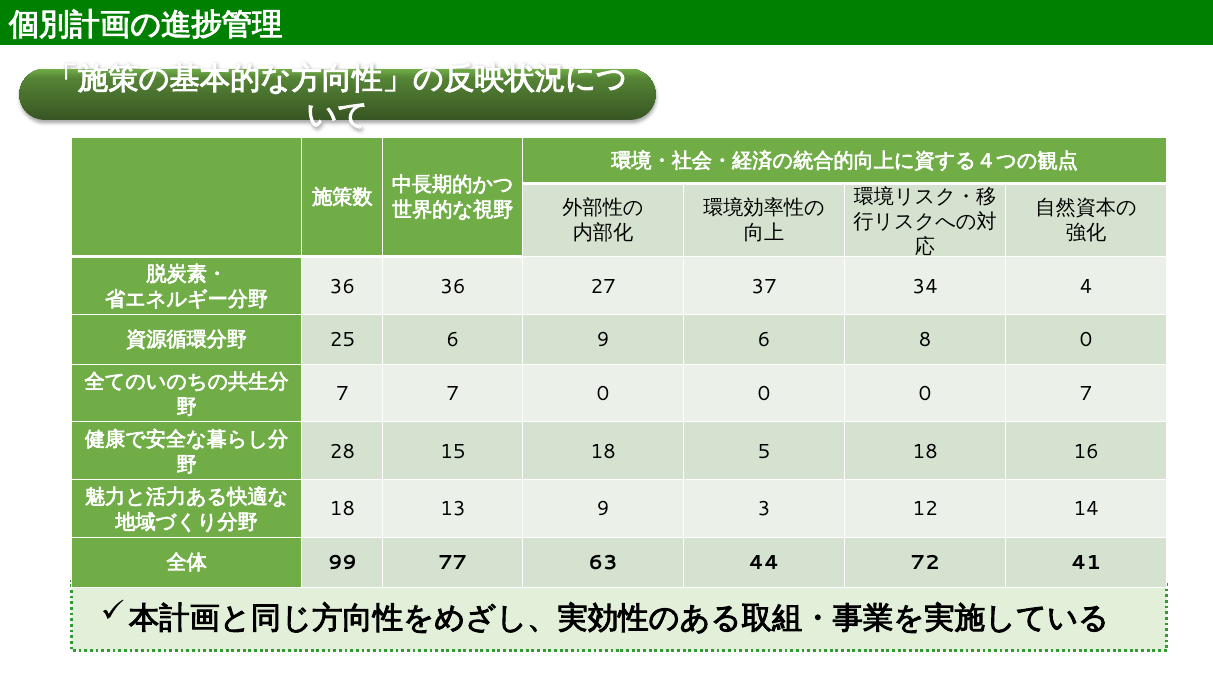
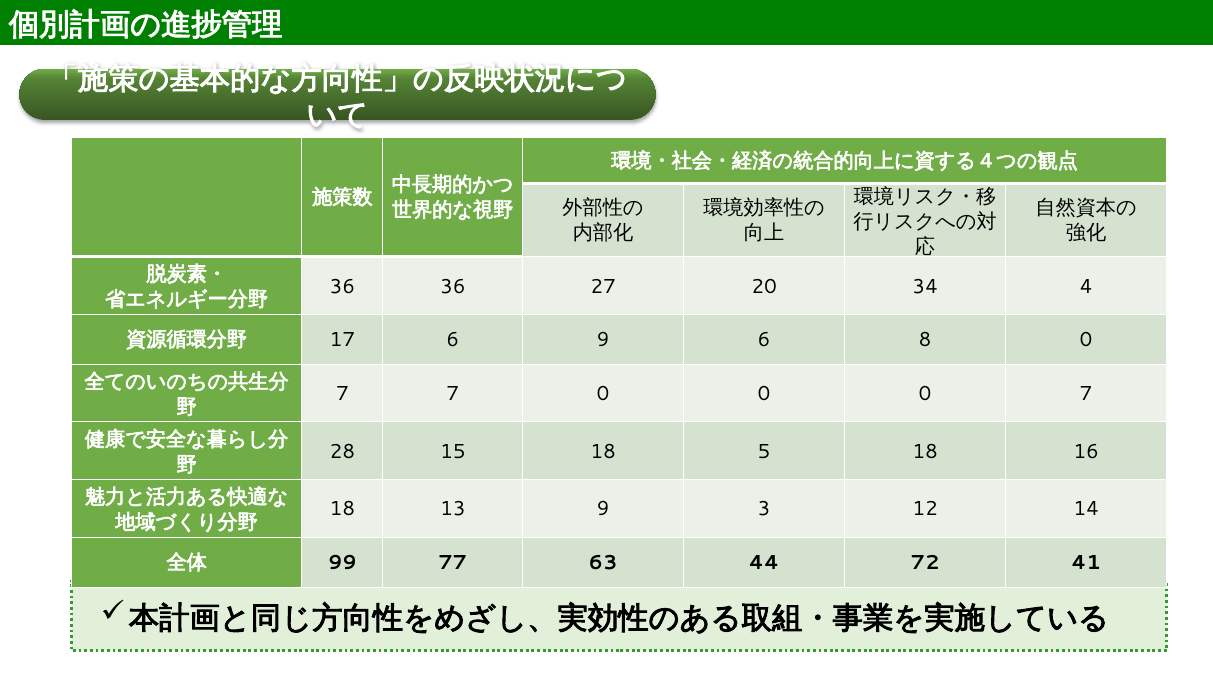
37: 37 -> 20 (764, 286)
25: 25 -> 17 (342, 340)
